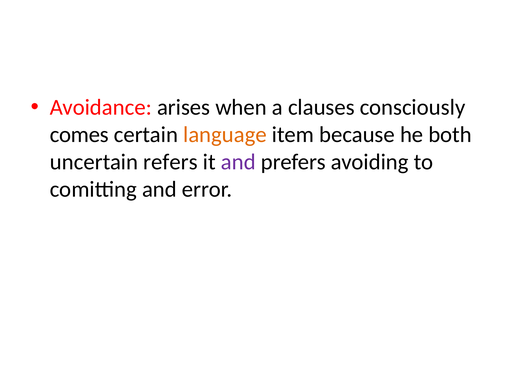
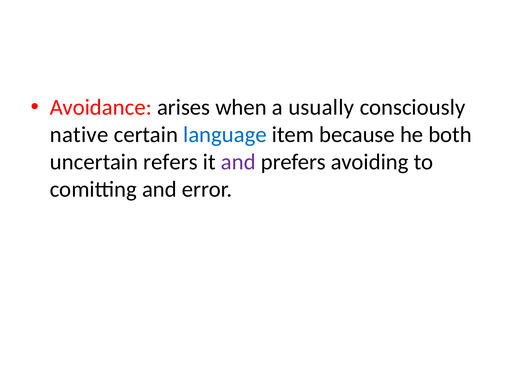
clauses: clauses -> usually (321, 107)
comes: comes -> native (79, 135)
language colour: orange -> blue (225, 135)
